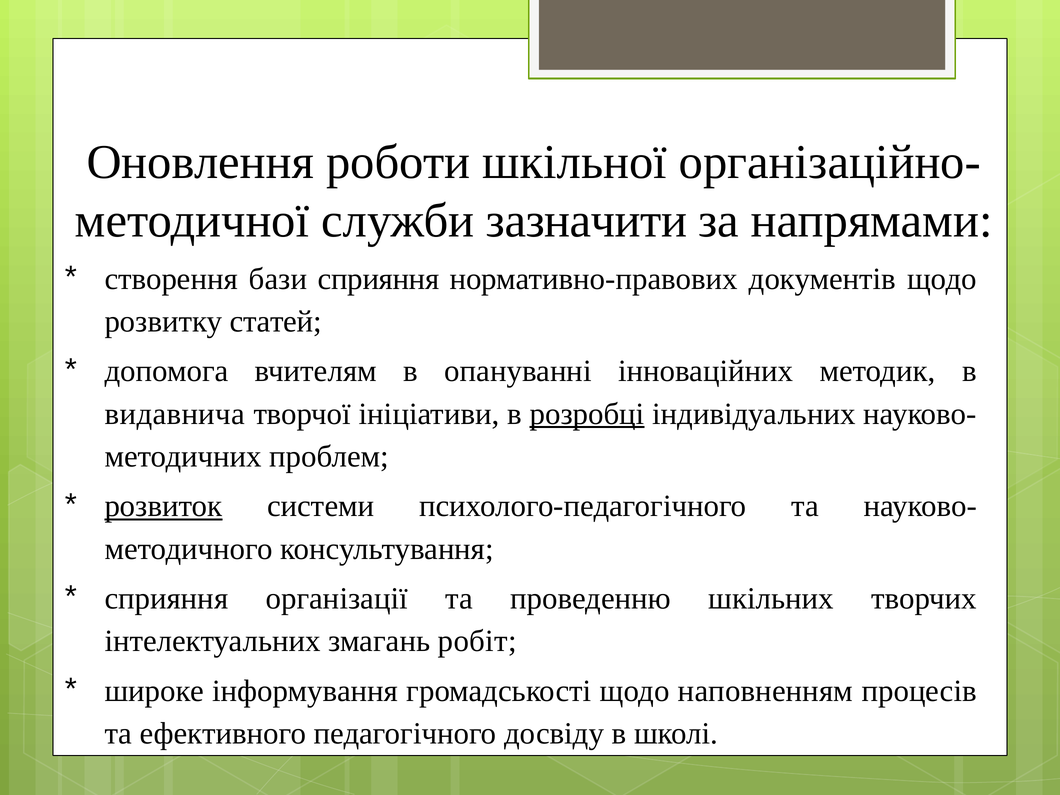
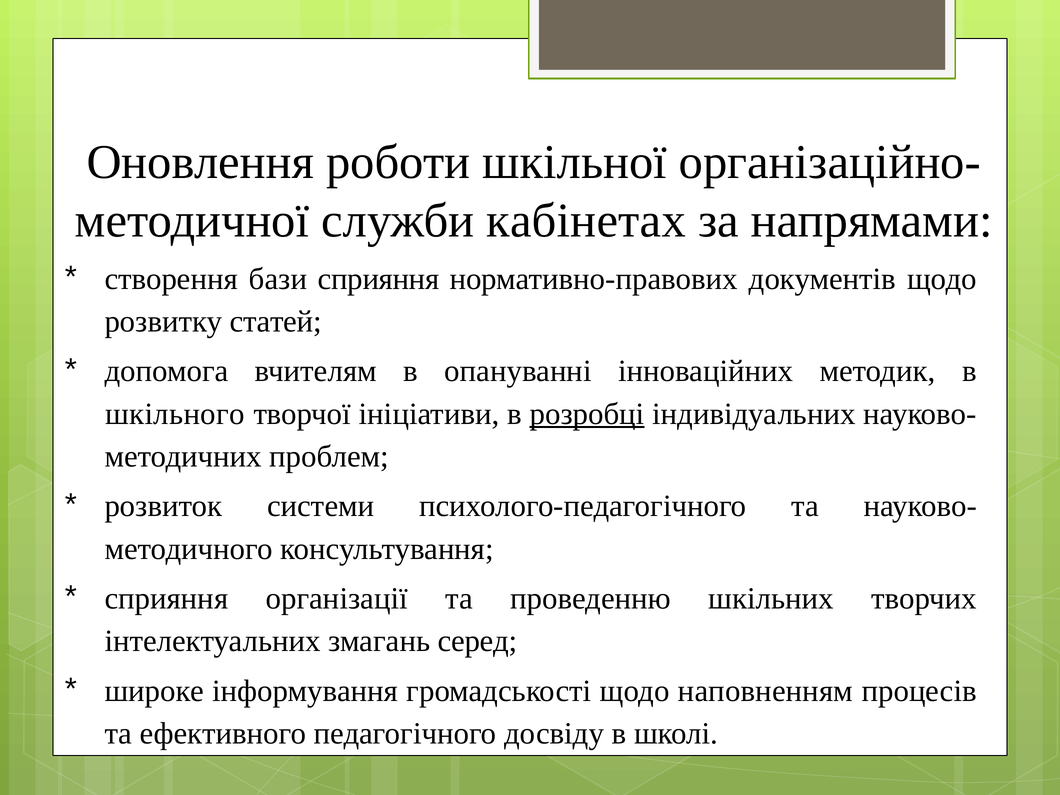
зазначити: зазначити -> кабінетах (586, 221)
видавнича: видавнича -> шкільного (175, 414)
розвиток underline: present -> none (163, 506)
робіт: робіт -> серед (478, 641)
